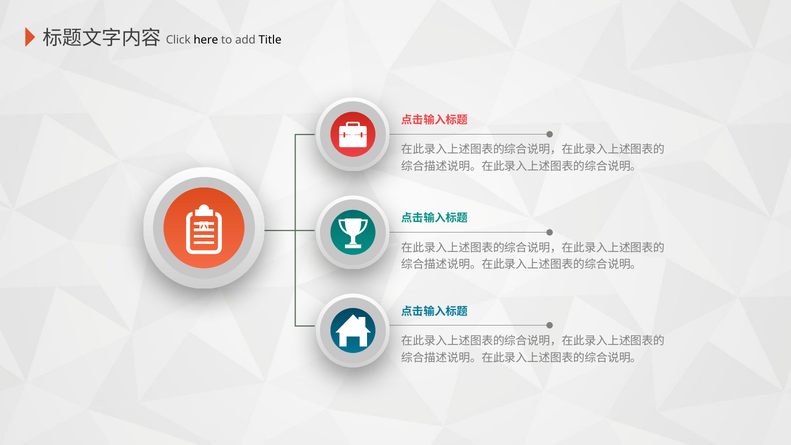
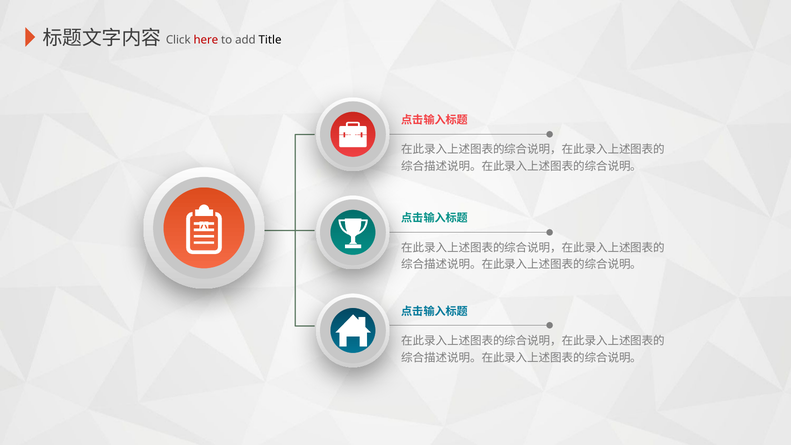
here colour: black -> red (206, 40)
